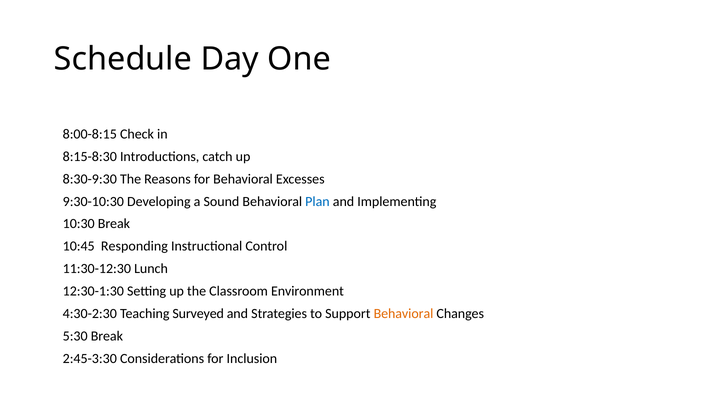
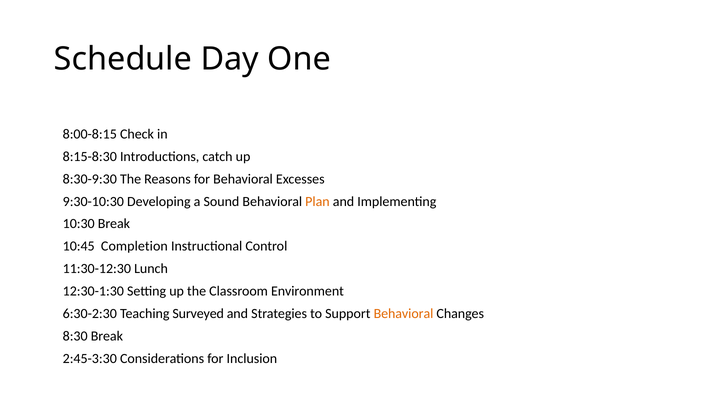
Plan colour: blue -> orange (317, 202)
Responding: Responding -> Completion (134, 247)
4:30-2:30: 4:30-2:30 -> 6:30-2:30 (90, 314)
5:30: 5:30 -> 8:30 (75, 337)
